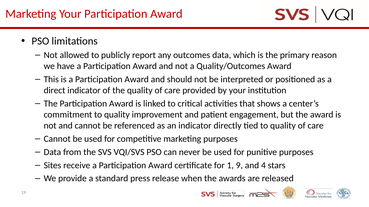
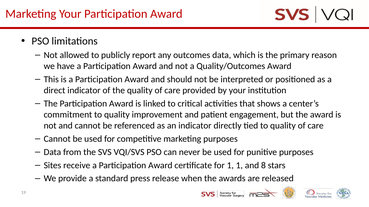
1 9: 9 -> 1 (239, 166)
4: 4 -> 8 (263, 166)
